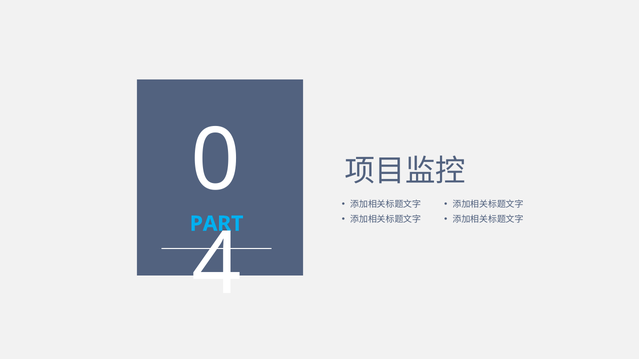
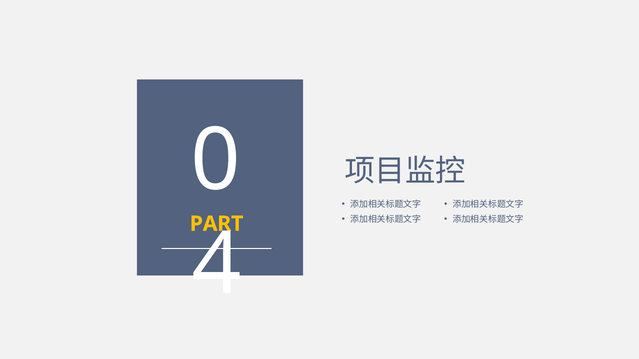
PART colour: light blue -> yellow (217, 224)
